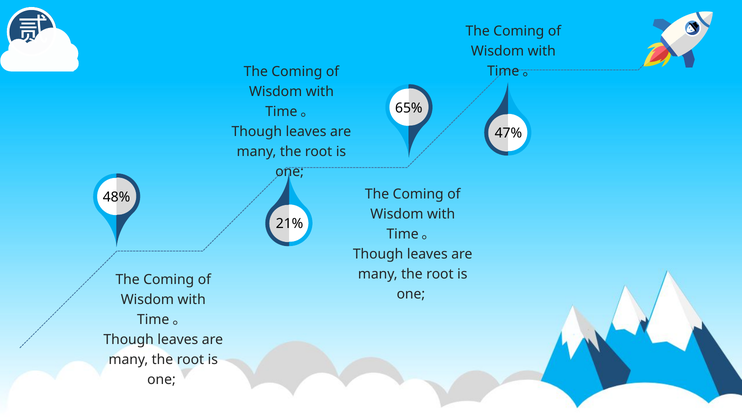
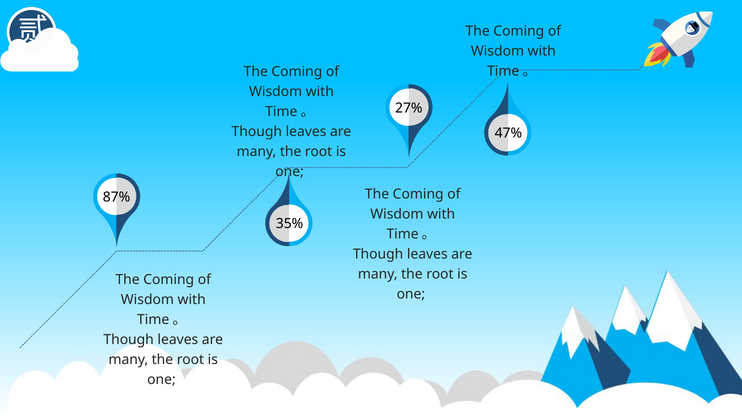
65%: 65% -> 27% (409, 108)
48%: 48% -> 87% (117, 197)
21%: 21% -> 35% (290, 224)
